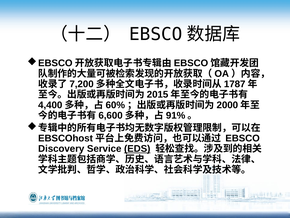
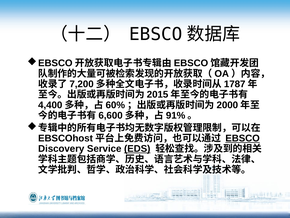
EBSCO underline: none -> present (243, 138)
